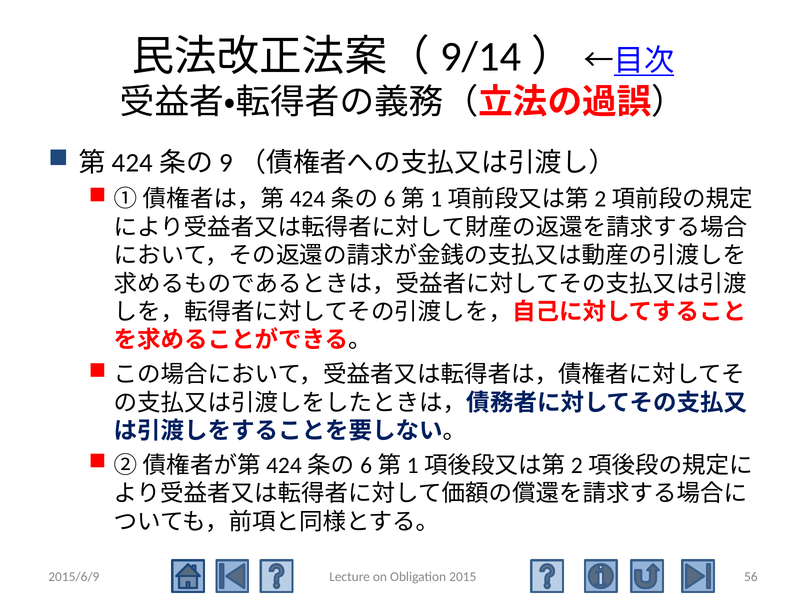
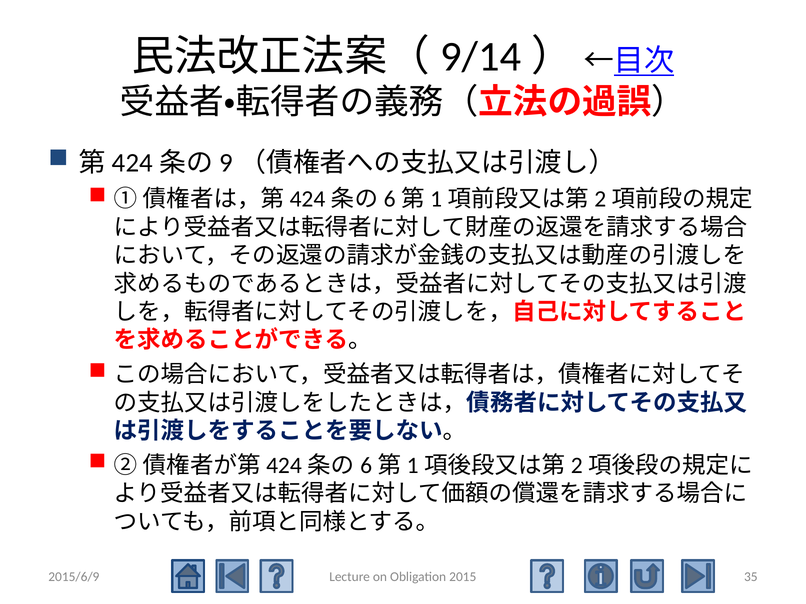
56: 56 -> 35 (751, 577)
